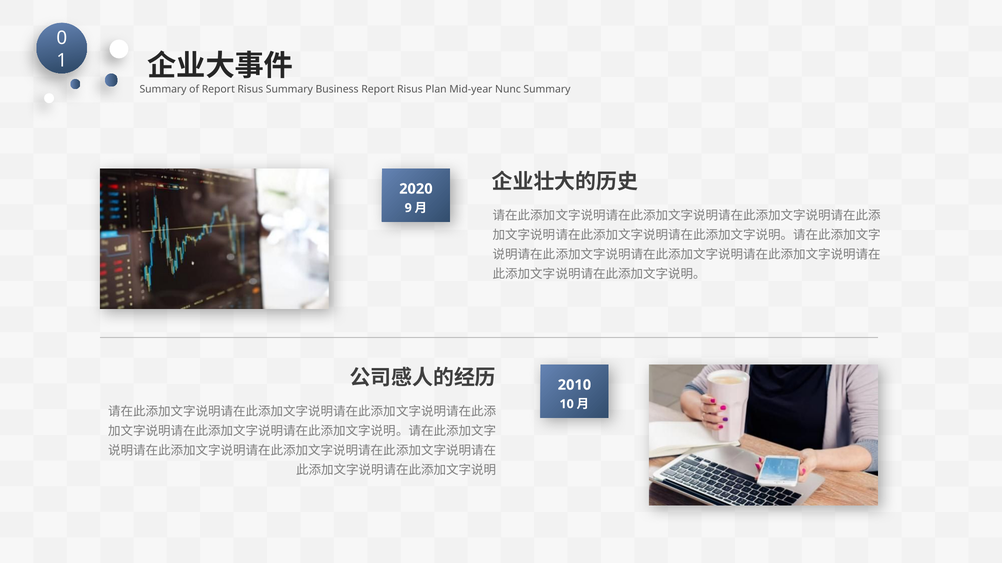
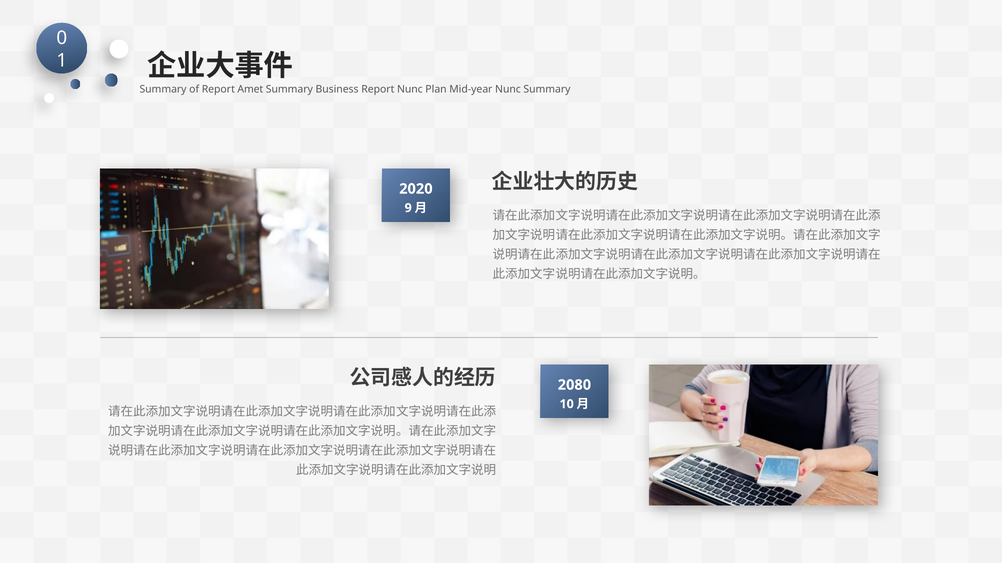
of Report Risus: Risus -> Amet (250, 89)
Business Report Risus: Risus -> Nunc (410, 89)
2010: 2010 -> 2080 (574, 385)
